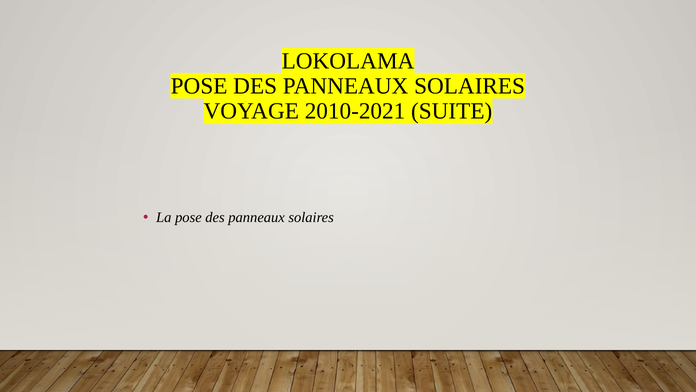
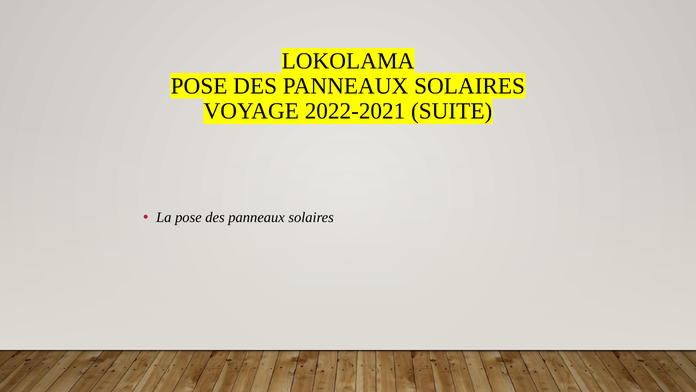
2010-2021: 2010-2021 -> 2022-2021 (355, 111)
